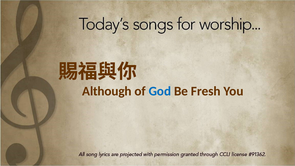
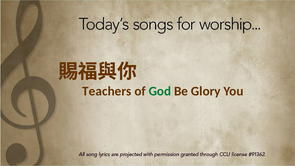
Although: Although -> Teachers (107, 91)
God colour: blue -> green (160, 91)
Fresh: Fresh -> Glory (206, 91)
